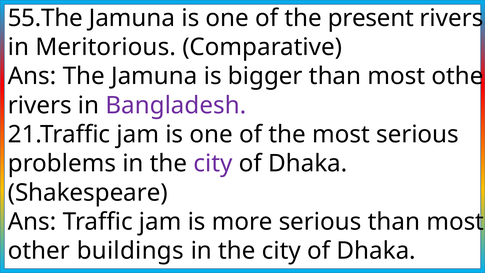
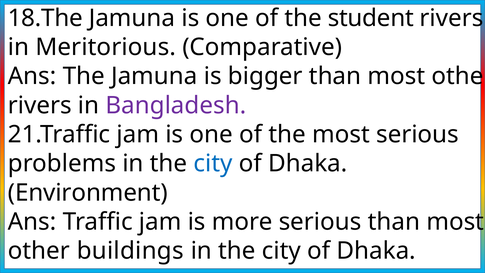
55.The: 55.The -> 18.The (45, 18)
present: present -> student (371, 18)
city colour: purple -> blue (213, 164)
Shakespeare: Shakespeare -> Environment (88, 193)
